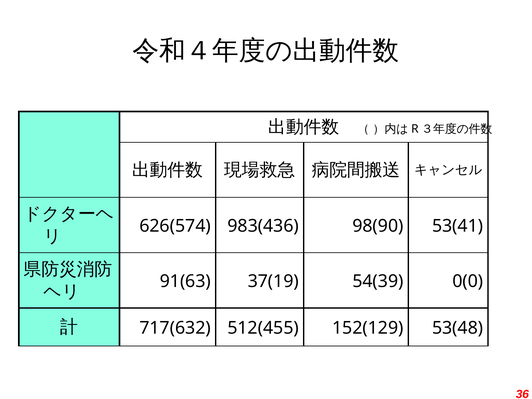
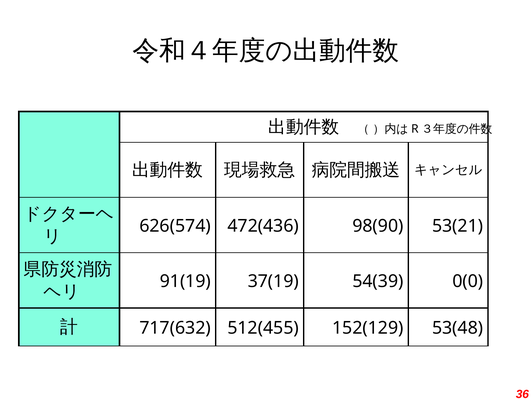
983(436: 983(436 -> 472(436 (263, 226)
53(41: 53(41 -> 53(21 (458, 226)
91(63: 91(63 -> 91(19 (185, 281)
